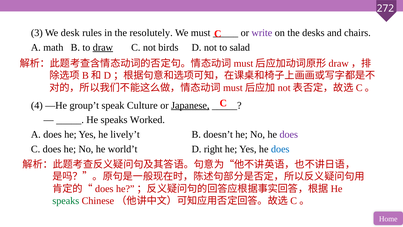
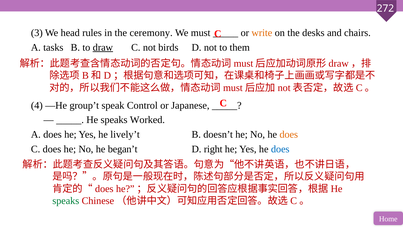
desk: desk -> head (70, 33)
resolutely: resolutely -> ceremony (151, 33)
write colour: purple -> orange (262, 33)
math: math -> tasks (53, 47)
salad: salad -> them (240, 47)
Culture: Culture -> Control (142, 105)
Japanese underline: present -> none (190, 105)
does colour: purple -> orange (289, 134)
world’t: world’t -> began’t (123, 149)
